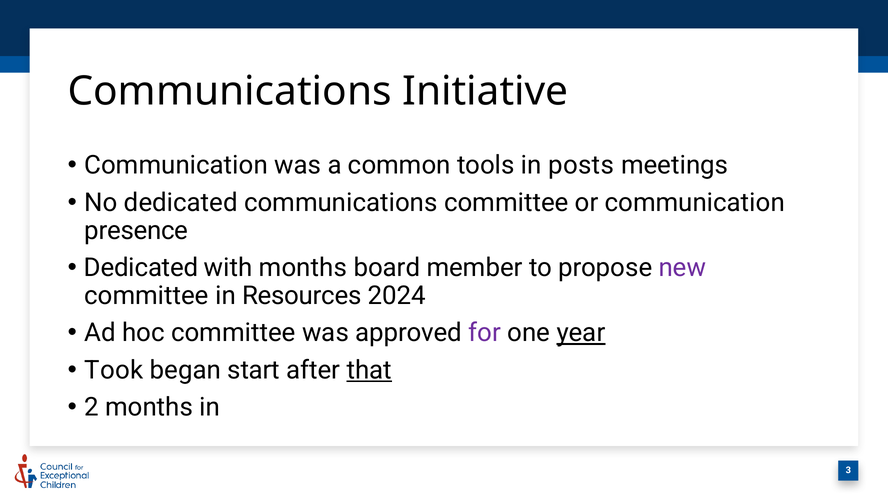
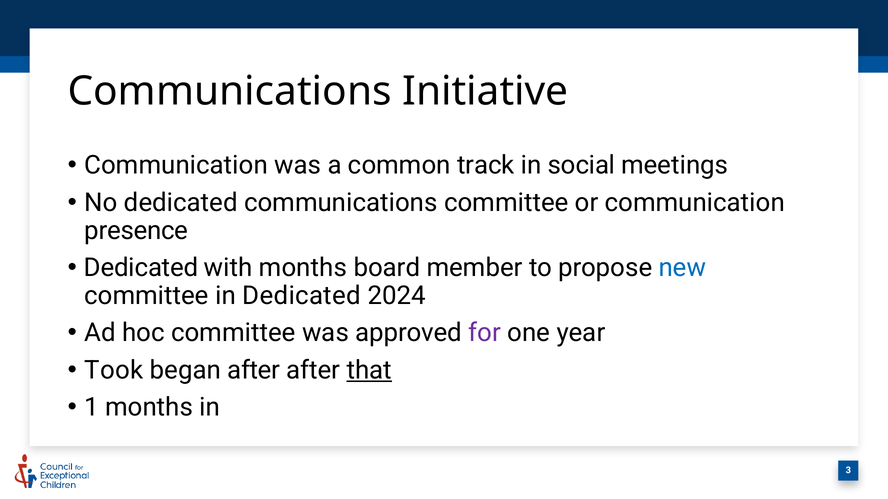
tools: tools -> track (486, 166)
posts: posts -> social (582, 166)
new colour: purple -> blue (682, 268)
in Resources: Resources -> Dedicated (302, 296)
year underline: present -> none (581, 333)
began start: start -> after (254, 370)
2: 2 -> 1 (92, 408)
